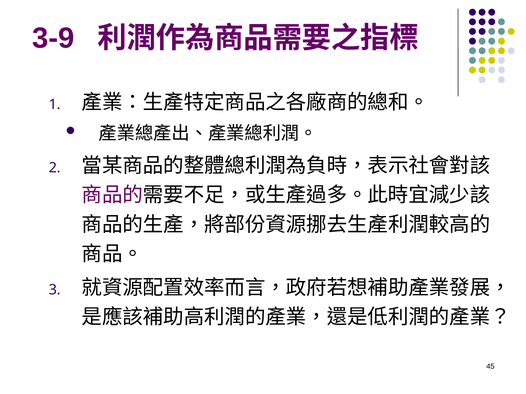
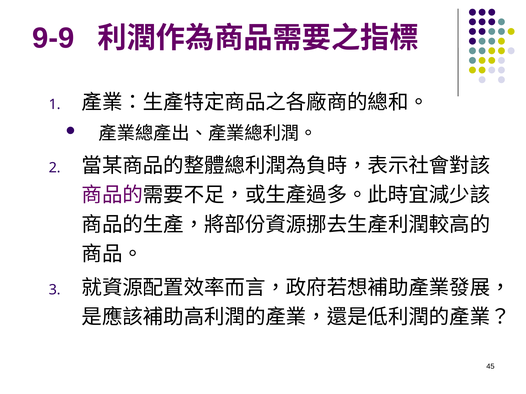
3-9: 3-9 -> 9-9 (53, 38)
